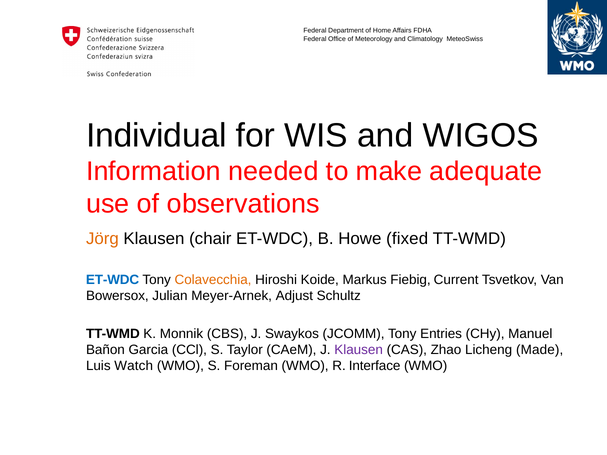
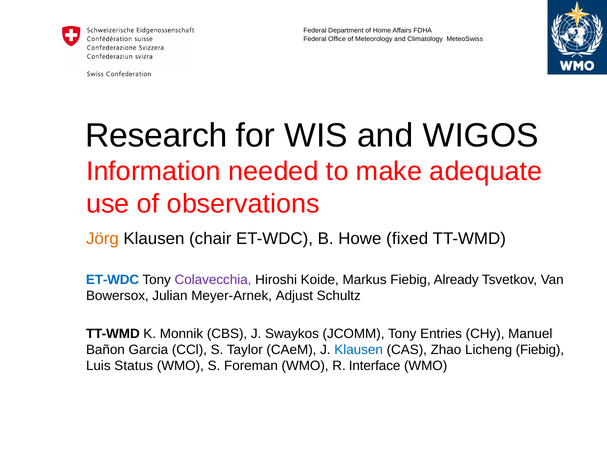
Individual: Individual -> Research (156, 135)
Colavecchia colour: orange -> purple (213, 280)
Current: Current -> Already (456, 280)
Klausen colour: purple -> blue (359, 350)
Licheng Made: Made -> Fiebig (540, 350)
Watch: Watch -> Status (134, 366)
